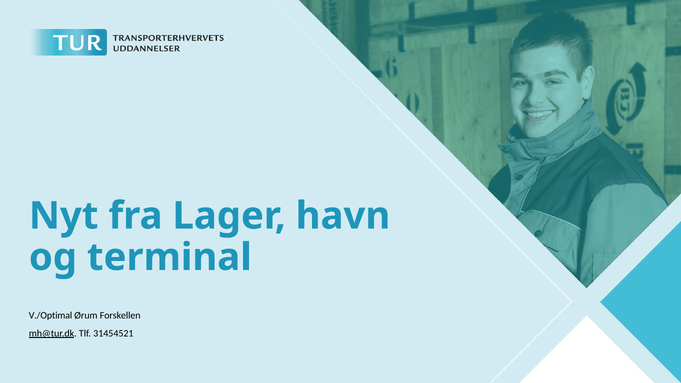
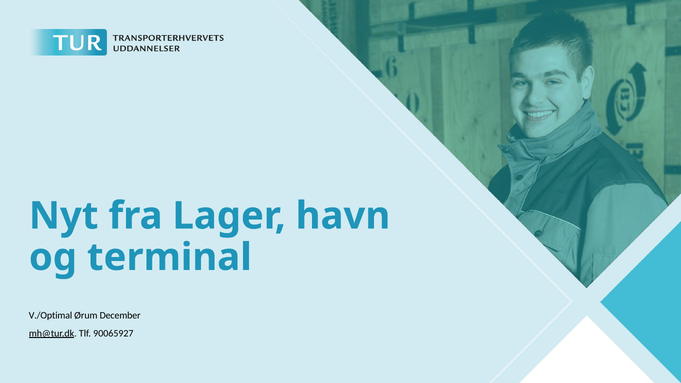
Forskellen: Forskellen -> December (120, 315)
31454521: 31454521 -> 90065927 (113, 333)
